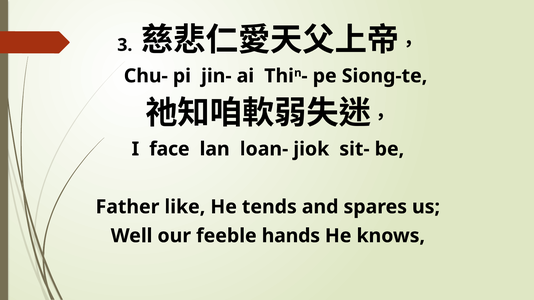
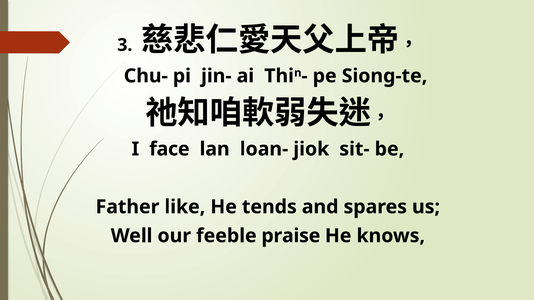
hands: hands -> praise (291, 236)
